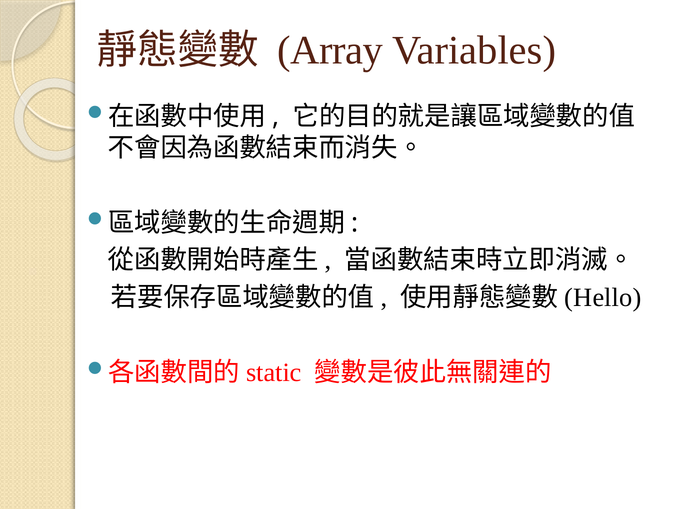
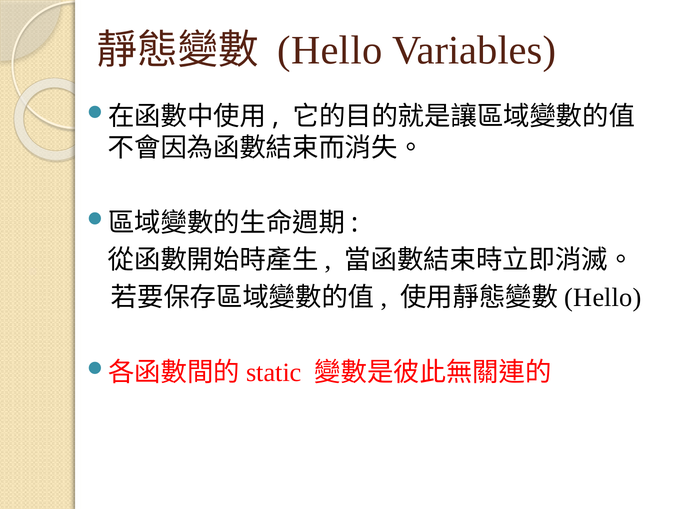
Array: Array -> Hello (330, 50)
